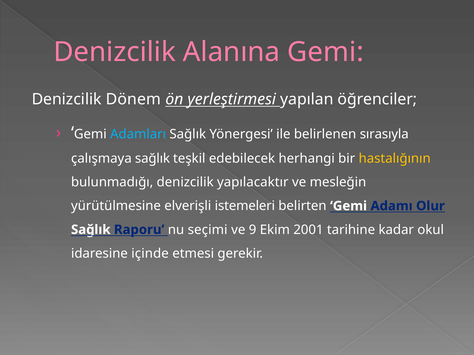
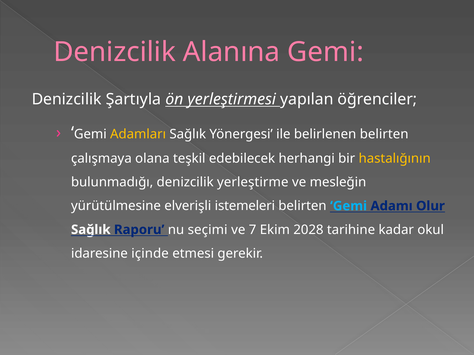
Dönem: Dönem -> Şartıyla (133, 99)
Adamları colour: light blue -> yellow (138, 134)
belirlenen sırasıyla: sırasıyla -> belirten (384, 134)
çalışmaya sağlık: sağlık -> olana (152, 159)
yapılacaktır: yapılacaktır -> yerleştirme (253, 183)
Gemi colour: white -> light blue (349, 206)
9: 9 -> 7 (253, 230)
2001: 2001 -> 2028 (308, 230)
